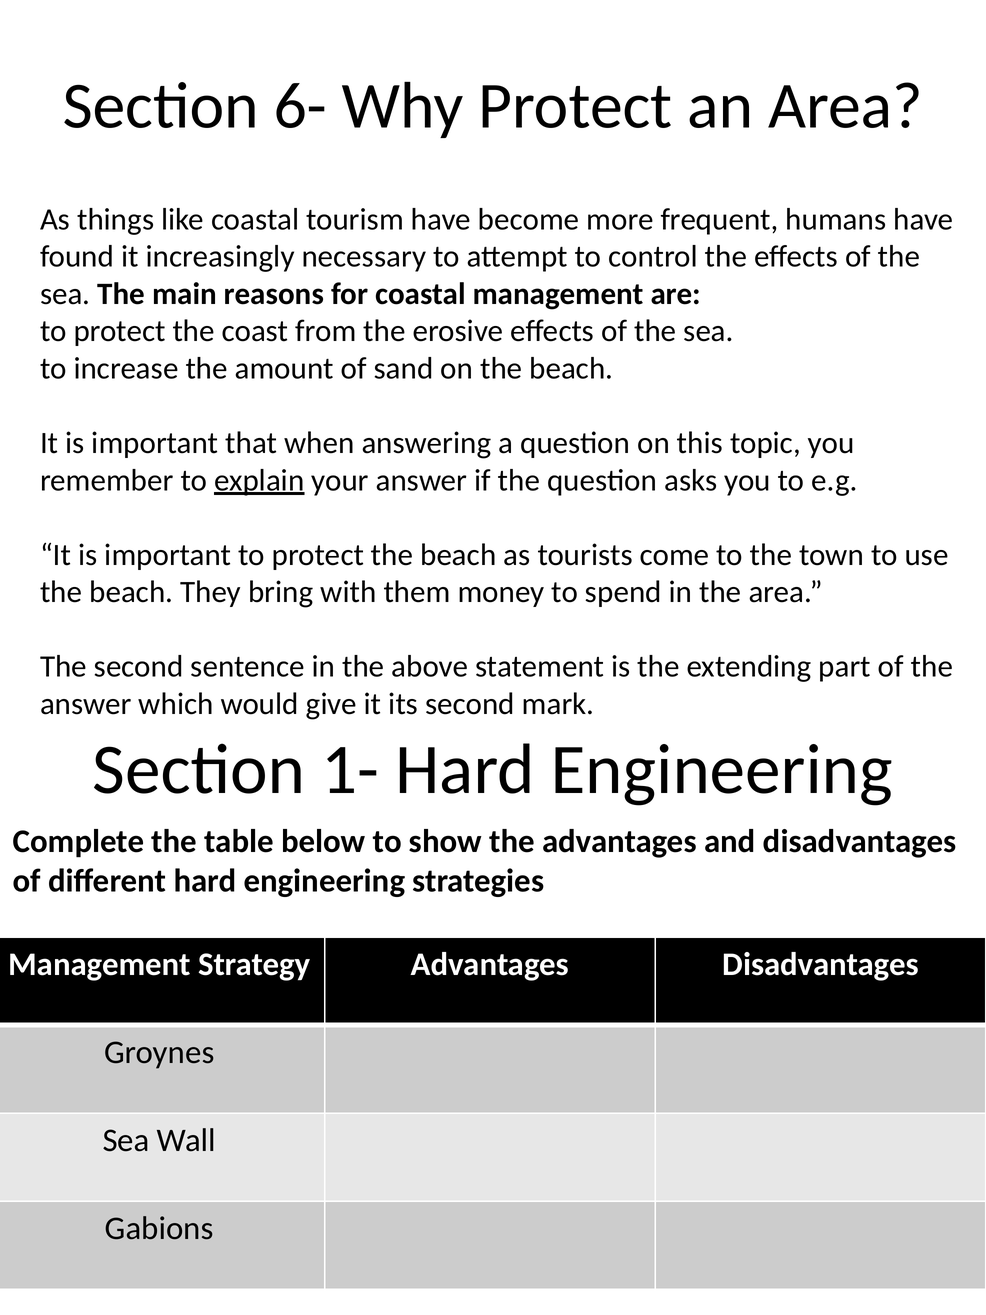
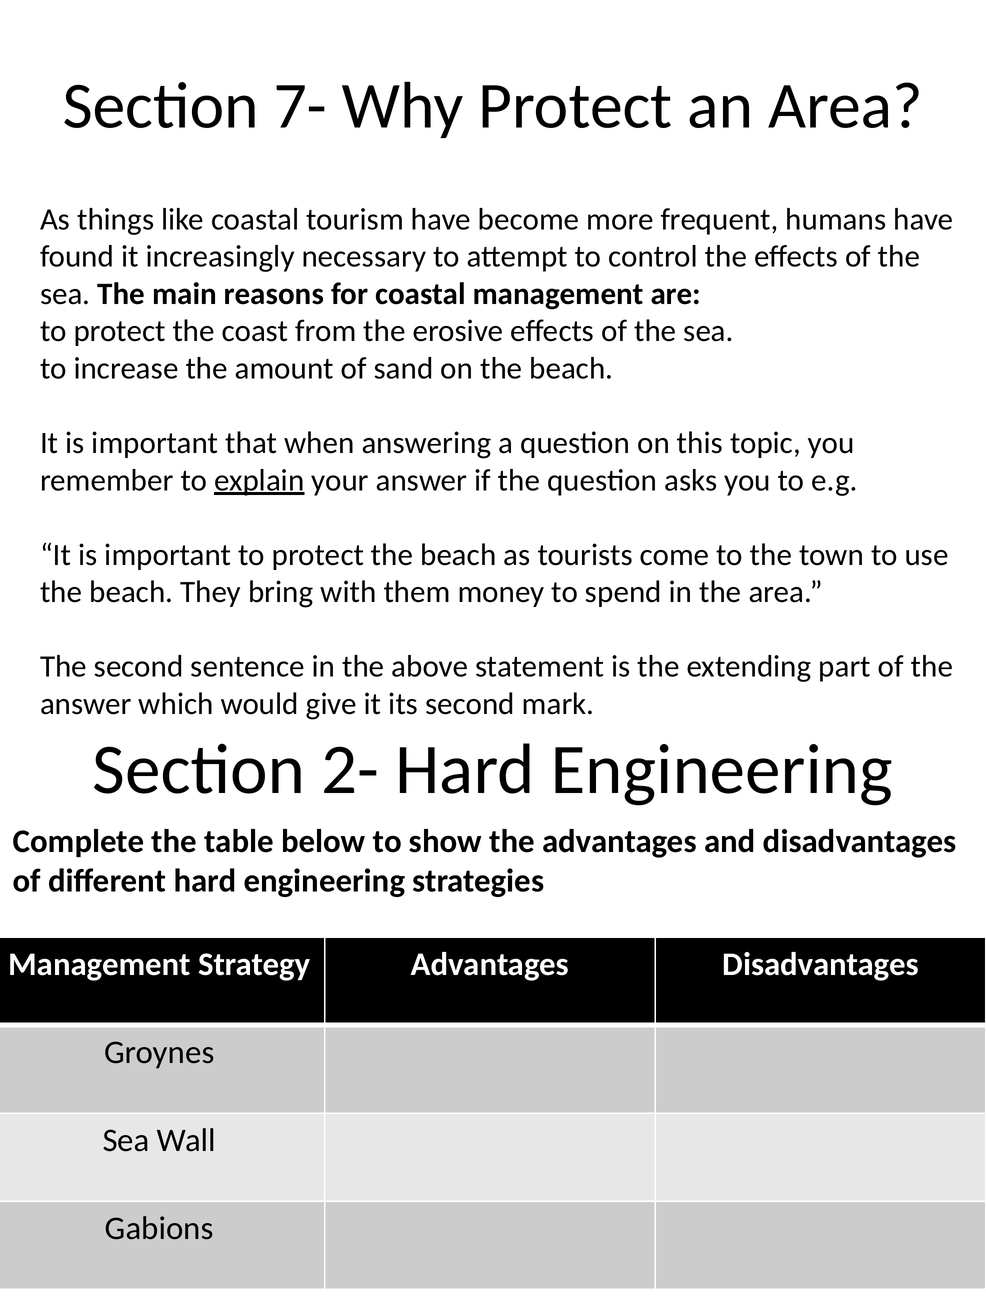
6-: 6- -> 7- (300, 106)
1-: 1- -> 2- (350, 769)
